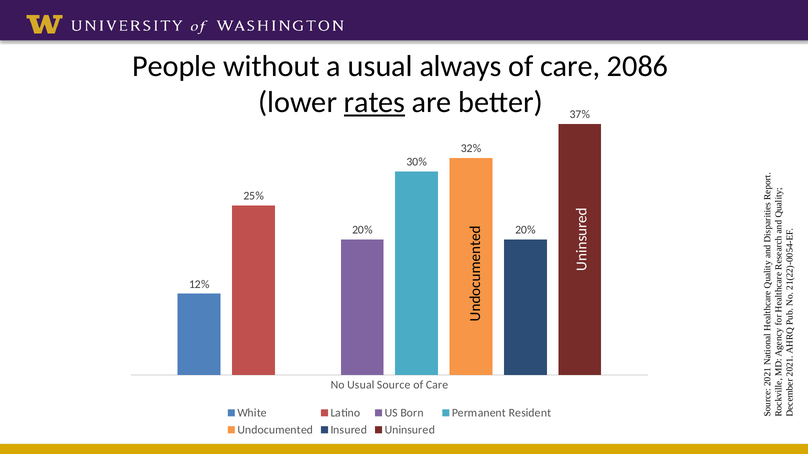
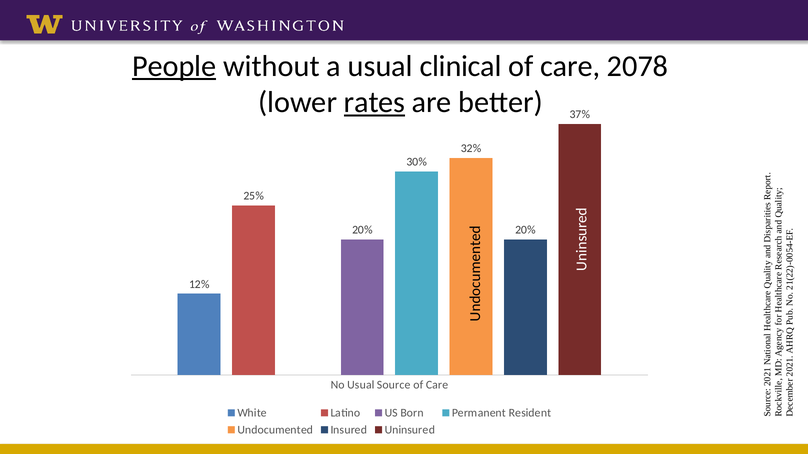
People underline: none -> present (174, 66)
always: always -> clinical (461, 66)
2086: 2086 -> 2078 (638, 66)
